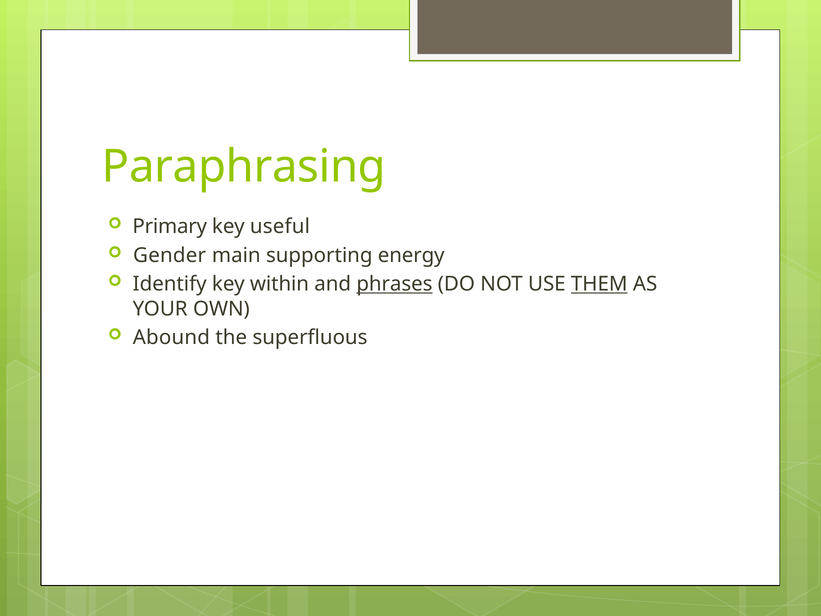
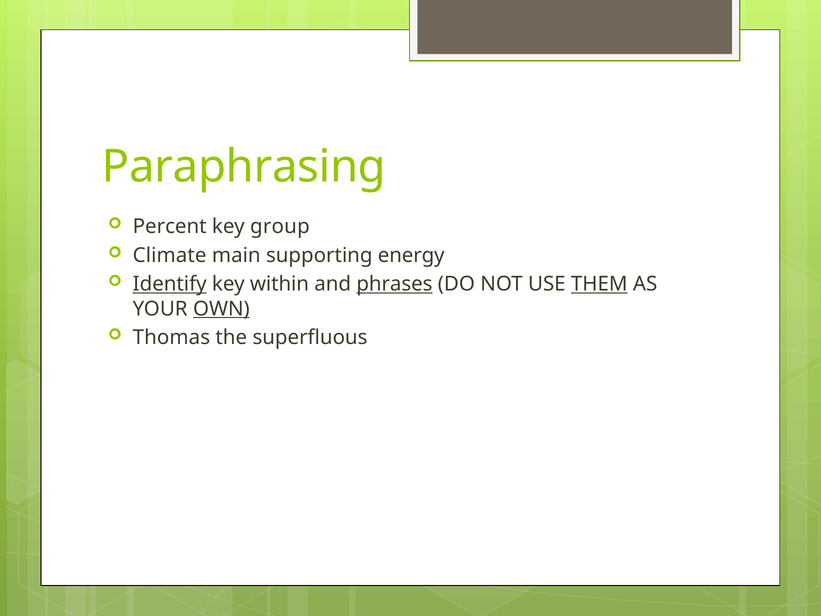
Primary: Primary -> Percent (170, 227)
useful: useful -> group (280, 227)
Gender: Gender -> Climate (170, 255)
Identify underline: none -> present (170, 284)
OWN underline: none -> present (221, 309)
Abound: Abound -> Thomas (171, 337)
